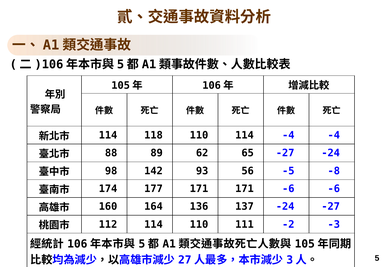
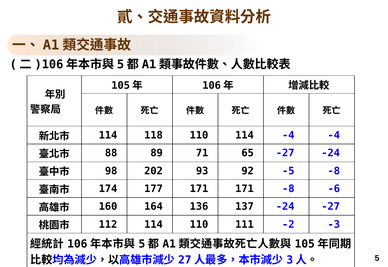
62: 62 -> 71 (202, 153)
142: 142 -> 202 (154, 171)
56: 56 -> 92 (248, 171)
171 -6: -6 -> -8 (288, 189)
